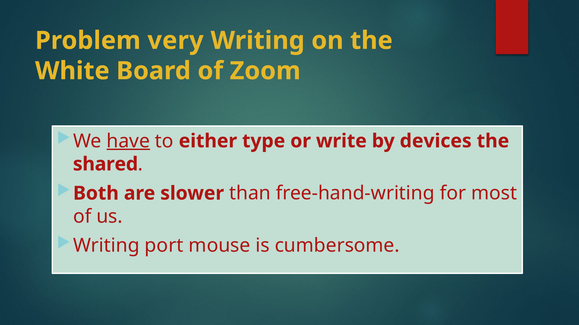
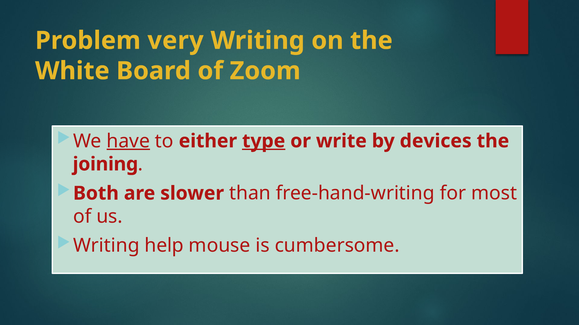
type underline: none -> present (264, 141)
shared: shared -> joining (105, 164)
port: port -> help (164, 246)
